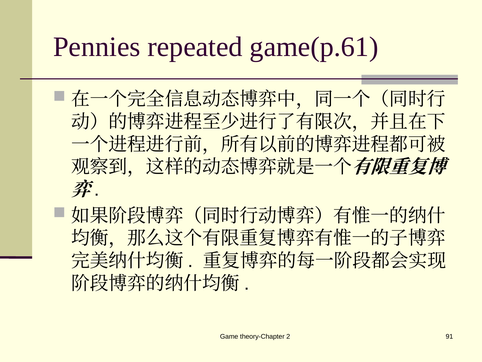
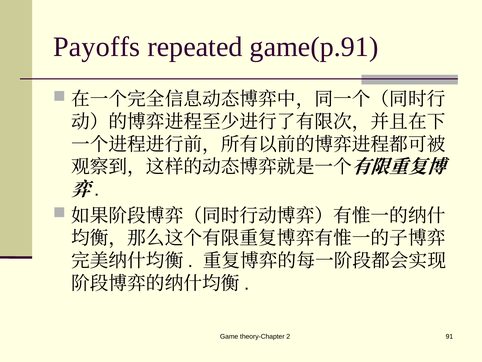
Pennies: Pennies -> Payoffs (97, 47)
game(p.61: game(p.61 -> game(p.91 (314, 47)
